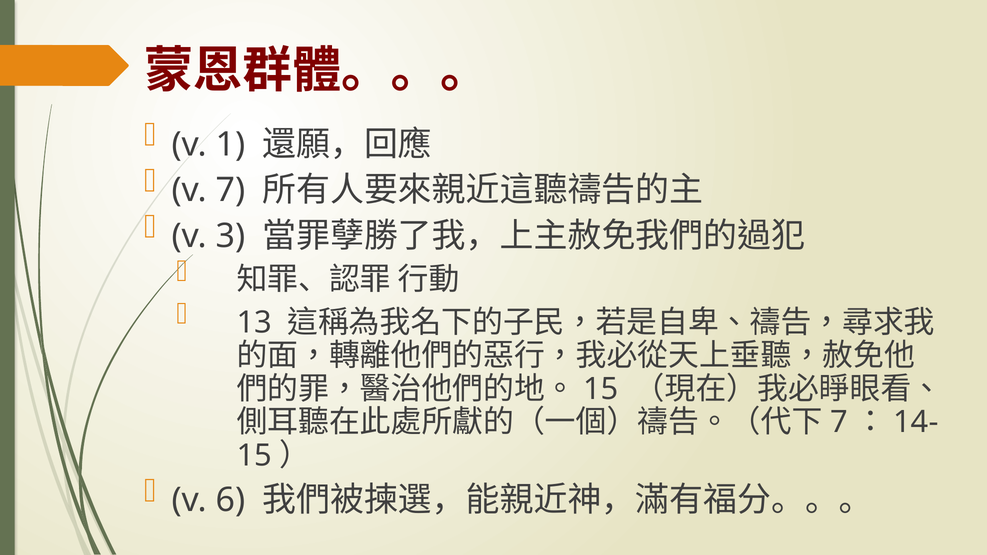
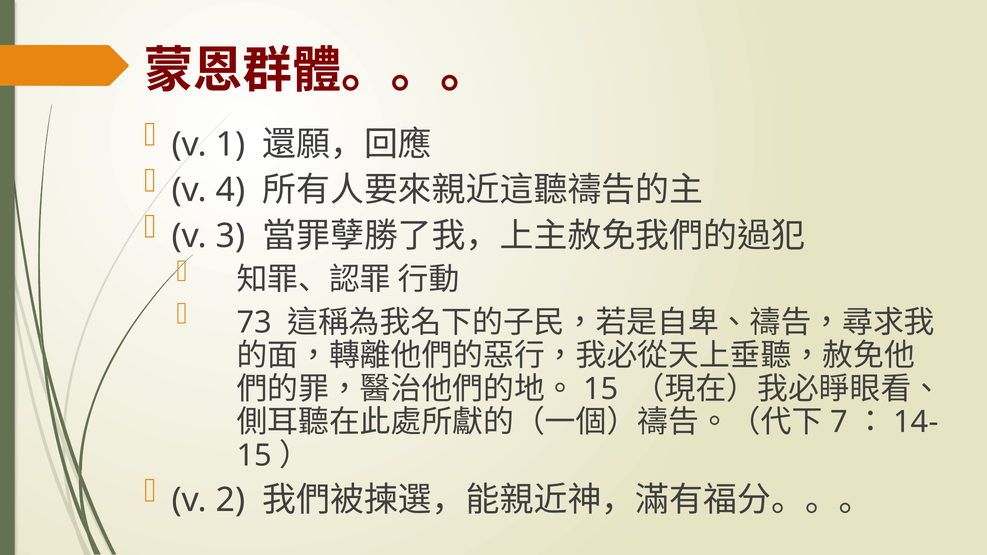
v 7: 7 -> 4 (230, 190)
13: 13 -> 73 (254, 322)
6: 6 -> 2 (230, 500)
